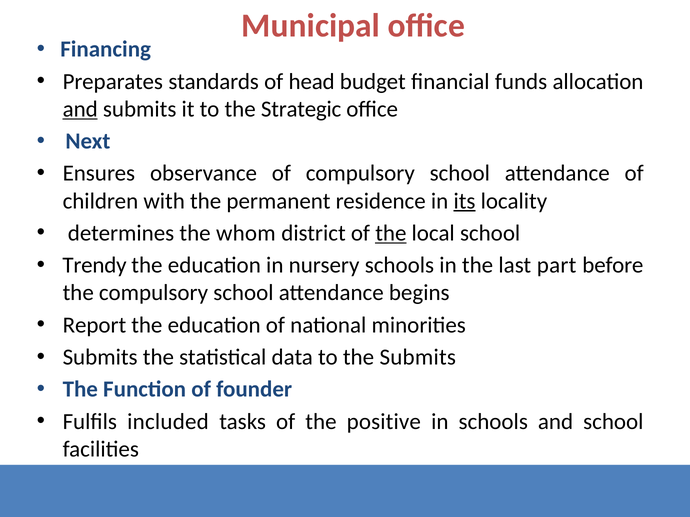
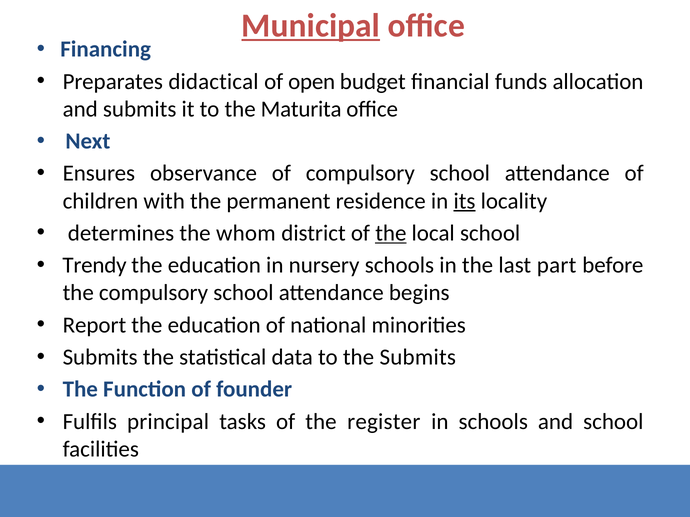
Municipal underline: none -> present (311, 26)
standards: standards -> didactical (213, 82)
head: head -> open (312, 82)
and underline: present -> none (80, 109)
Strategic: Strategic -> Maturita (301, 109)
included: included -> principal (168, 422)
positive: positive -> register (384, 422)
